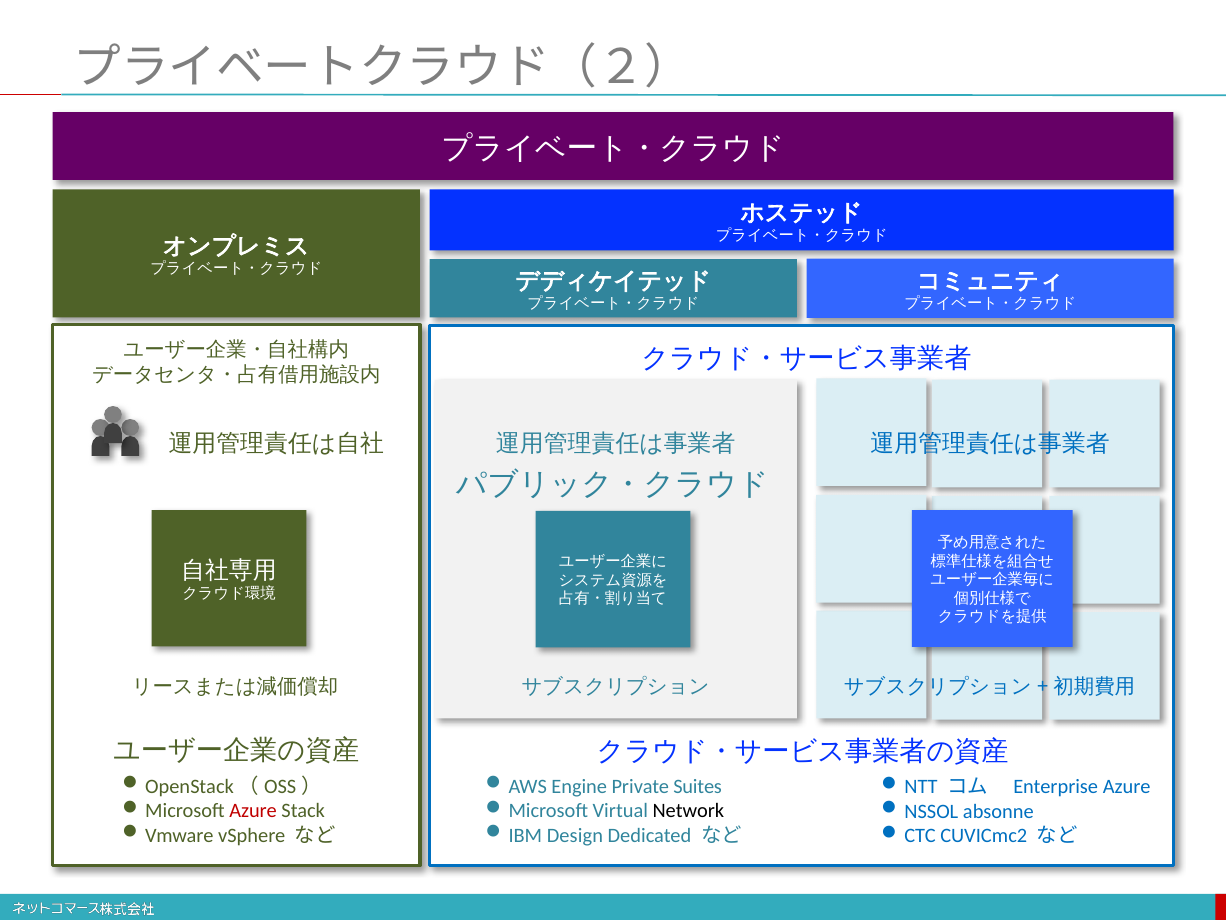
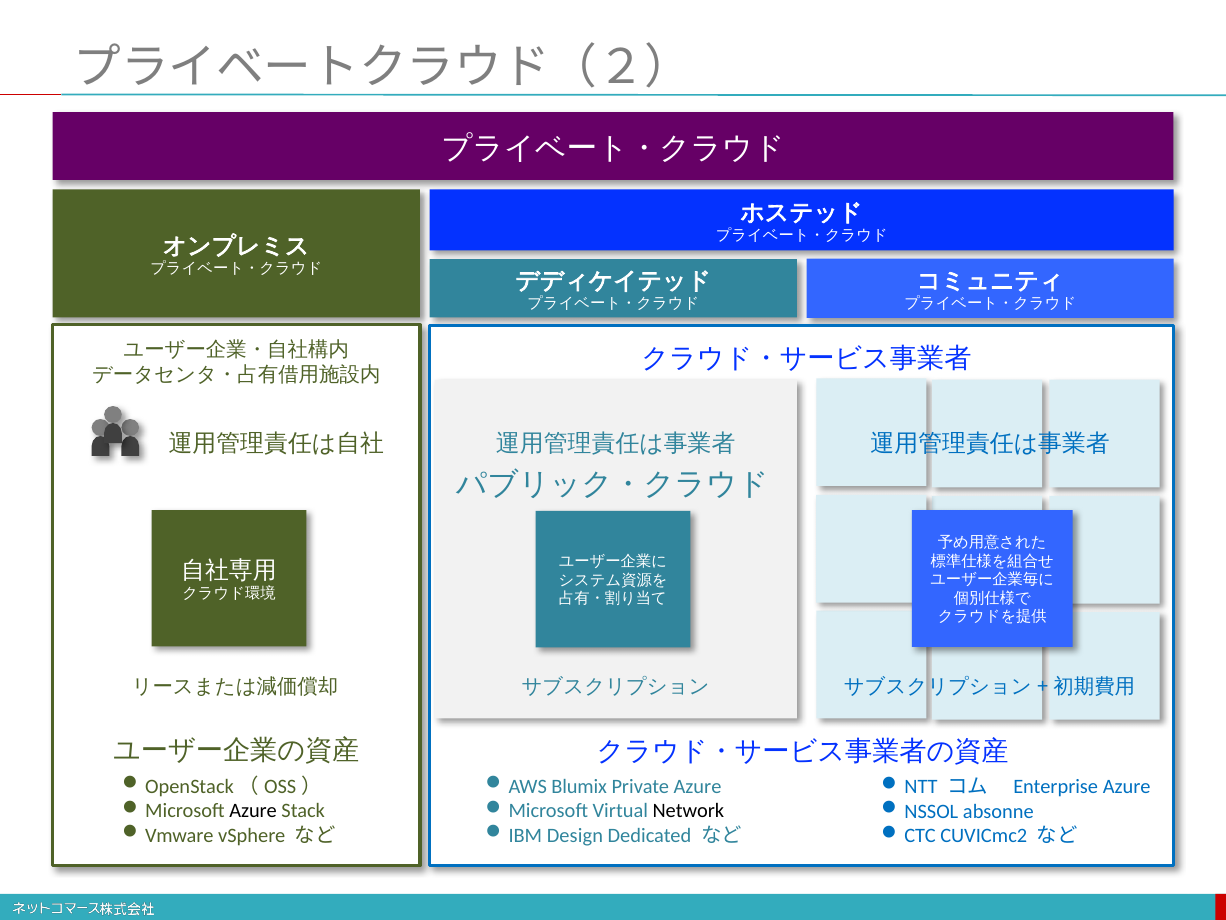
Engine: Engine -> Blumix (579, 786)
Private Suites: Suites -> Azure (698, 786)
Azure colour: red -> black (253, 810)
